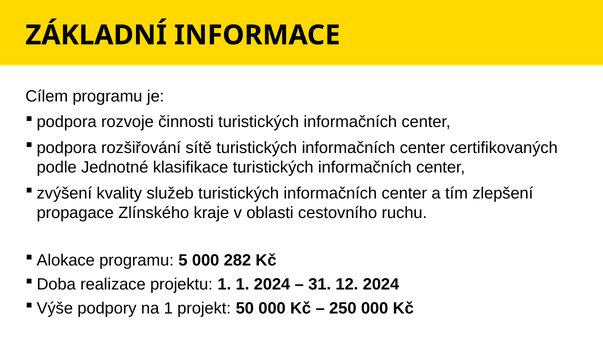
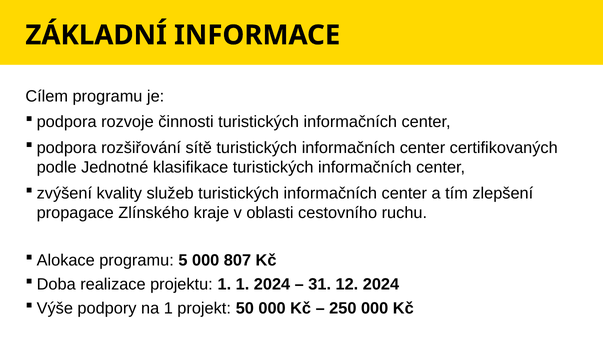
282: 282 -> 807 (237, 261)
